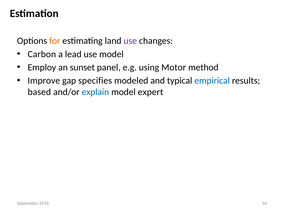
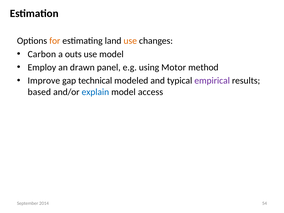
use colour: purple -> orange (130, 41)
lead: lead -> outs (73, 54)
sunset: sunset -> drawn (82, 67)
specifies: specifies -> technical (95, 81)
empirical colour: blue -> purple (212, 81)
expert: expert -> access (151, 92)
